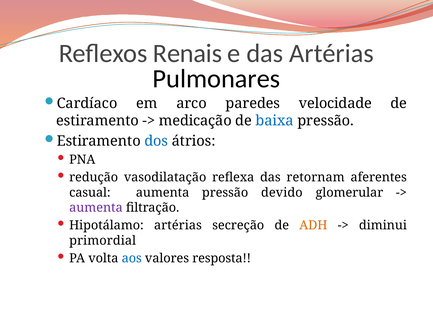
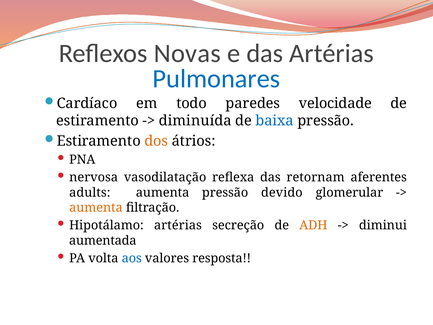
Renais: Renais -> Novas (187, 53)
Pulmonares colour: black -> blue (216, 79)
arco: arco -> todo (192, 103)
medicação: medicação -> diminuída (195, 121)
dos colour: blue -> orange (156, 141)
redução: redução -> nervosa (94, 177)
casual: casual -> adults (90, 192)
aumenta colour: purple -> orange (96, 208)
primordial: primordial -> aumentada (103, 240)
